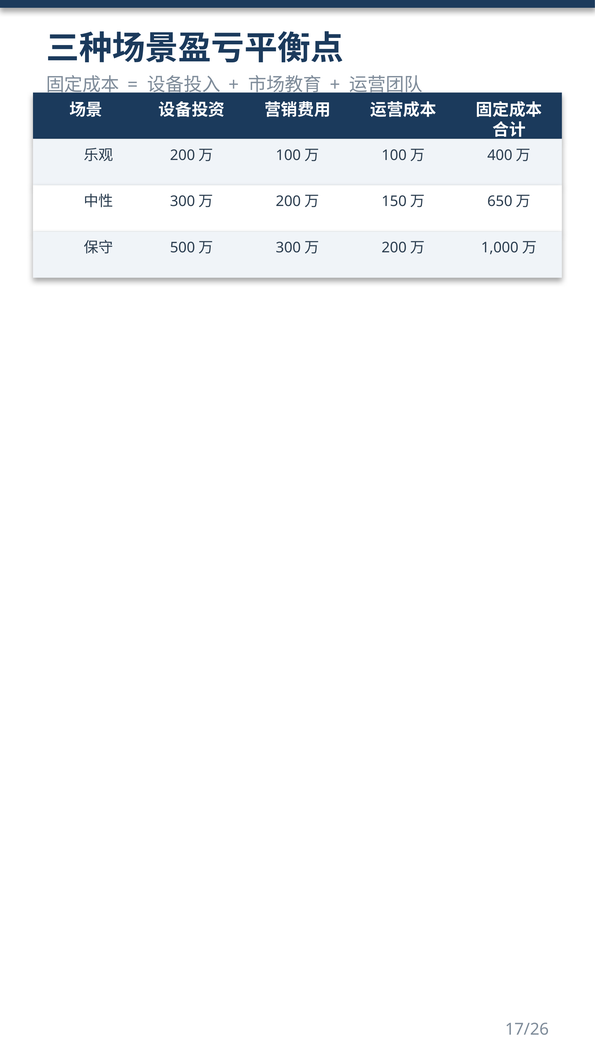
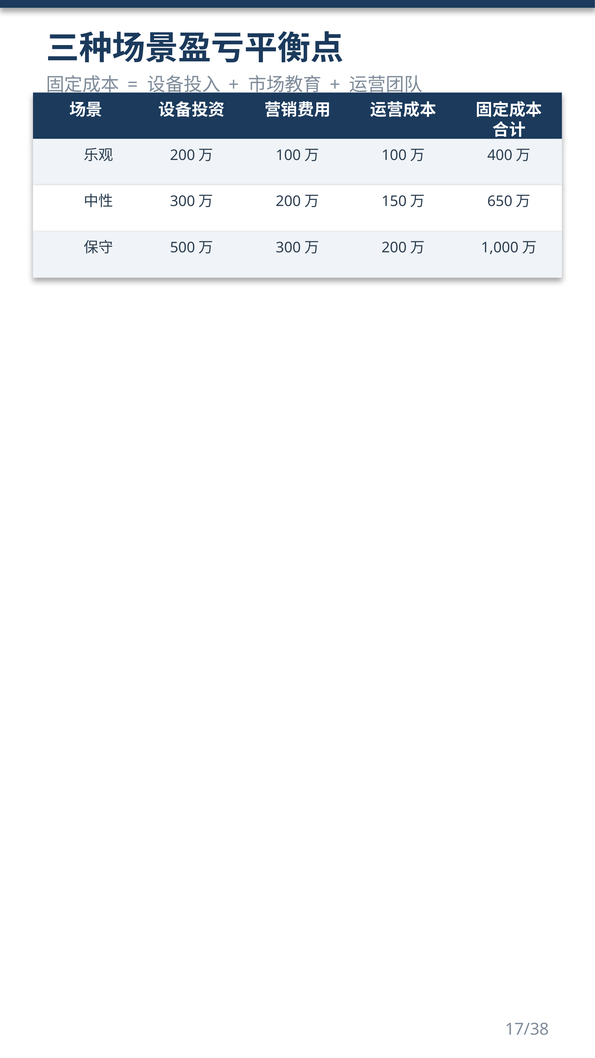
17/26: 17/26 -> 17/38 (527, 1029)
